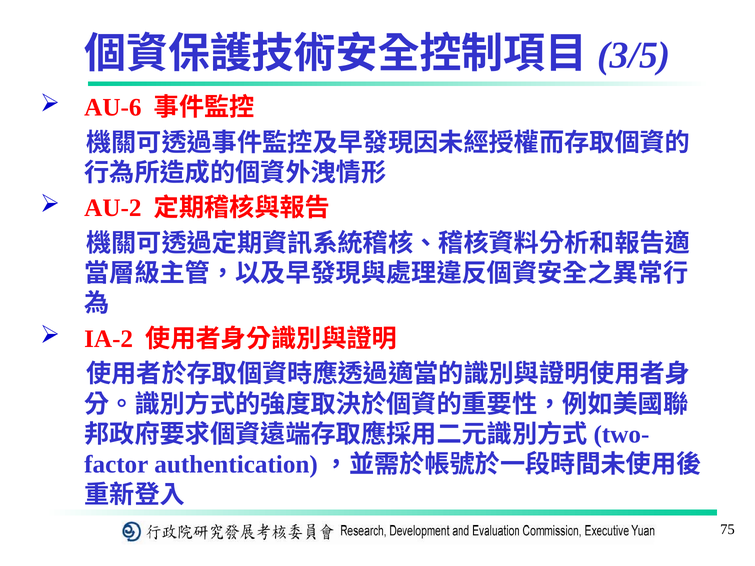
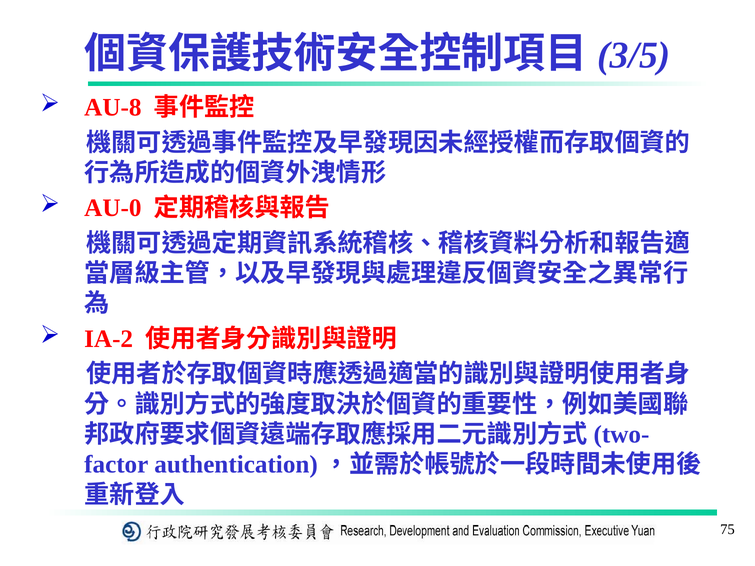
AU-6: AU-6 -> AU-8 (113, 108)
AU-2: AU-2 -> AU-0 (113, 208)
